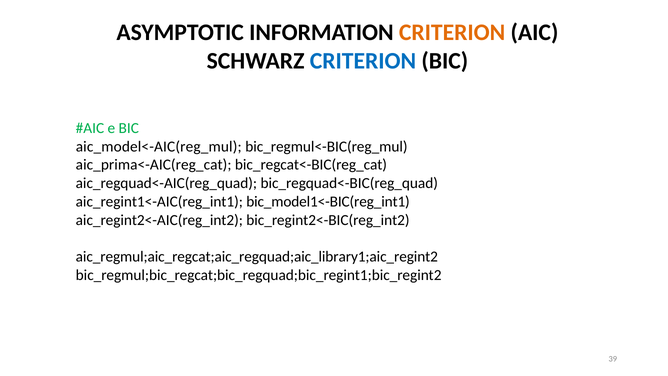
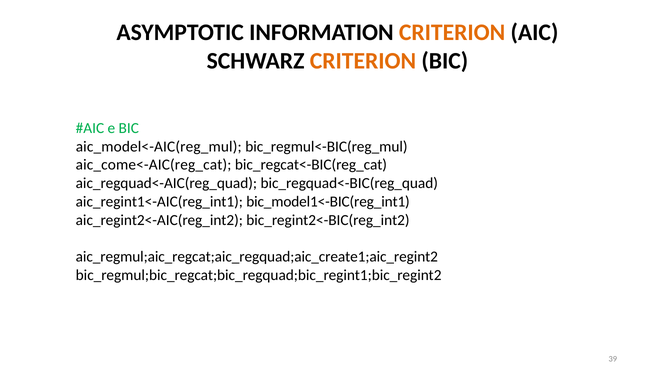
CRITERION colour: blue -> orange (363, 61)
aic_prima<-AIC(reg_cat: aic_prima<-AIC(reg_cat -> aic_come<-AIC(reg_cat (154, 165)
aic_regmul;aic_regcat;aic_regquad;aic_library1;aic_regint2: aic_regmul;aic_regcat;aic_regquad;aic_library1;aic_regint2 -> aic_regmul;aic_regcat;aic_regquad;aic_create1;aic_regint2 (257, 257)
